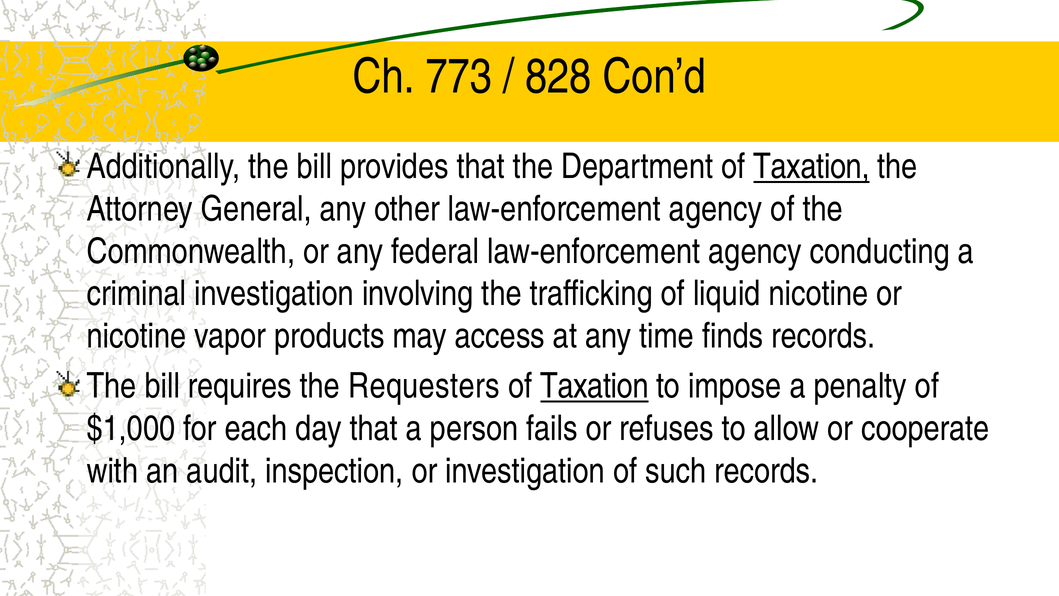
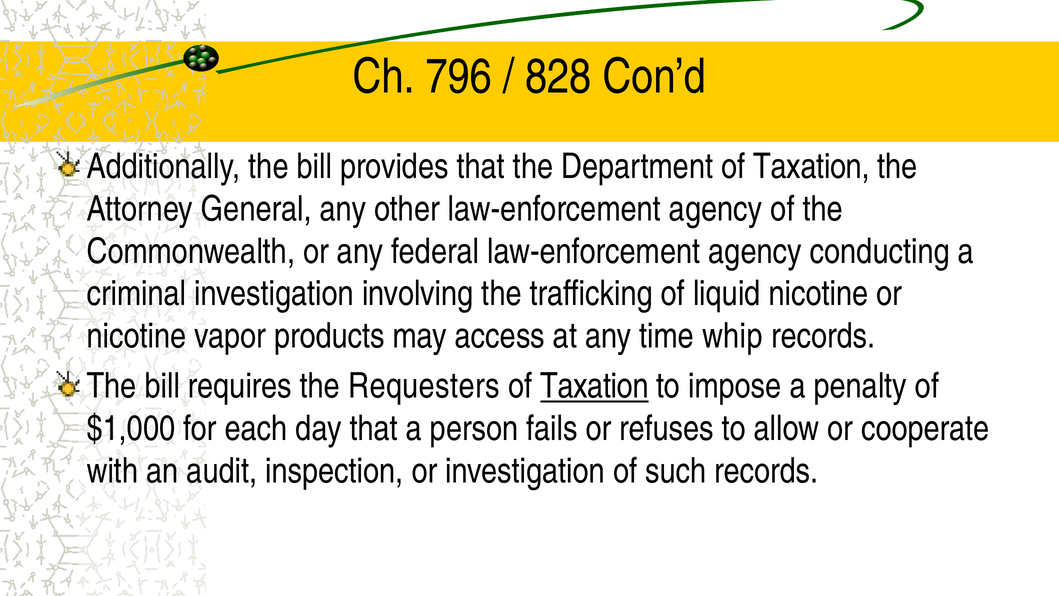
773: 773 -> 796 (459, 77)
Taxation underline: present -> none (812, 167)
finds: finds -> whip (732, 336)
